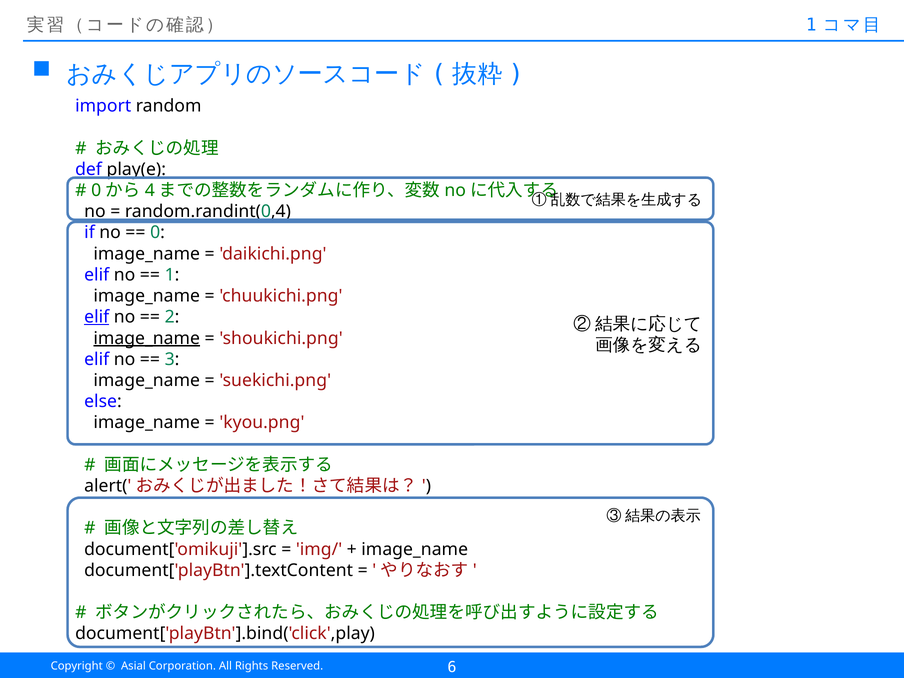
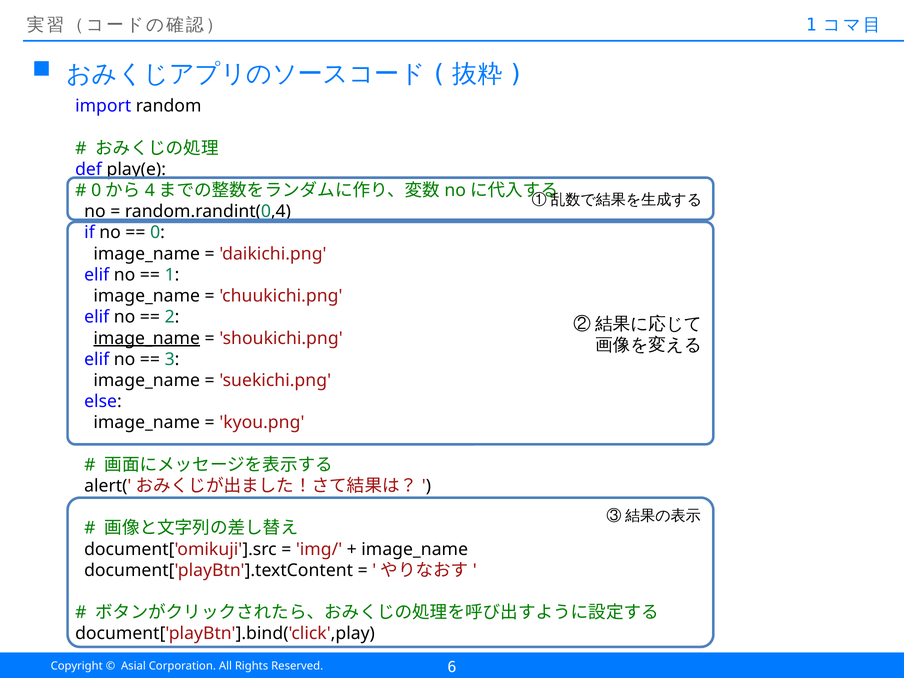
elif underline: present -> none (97, 317)
